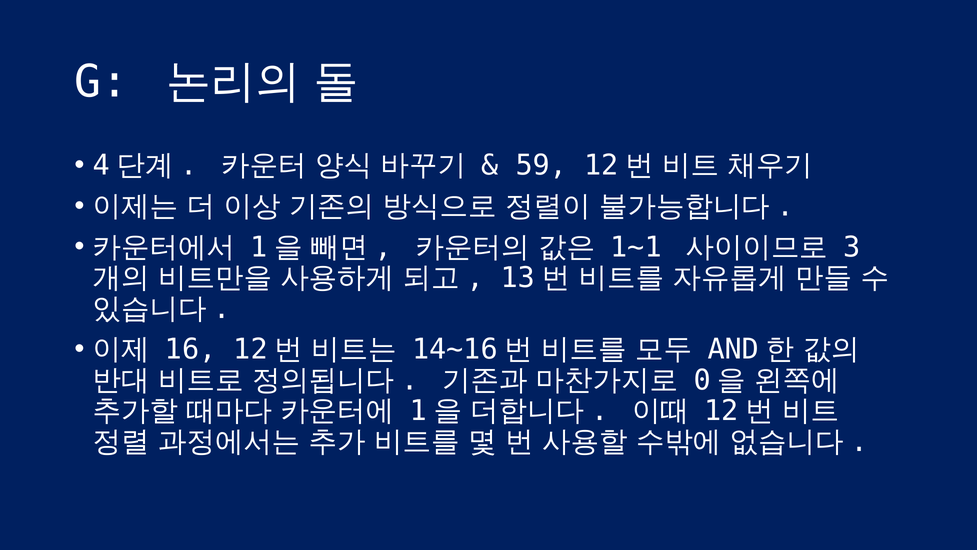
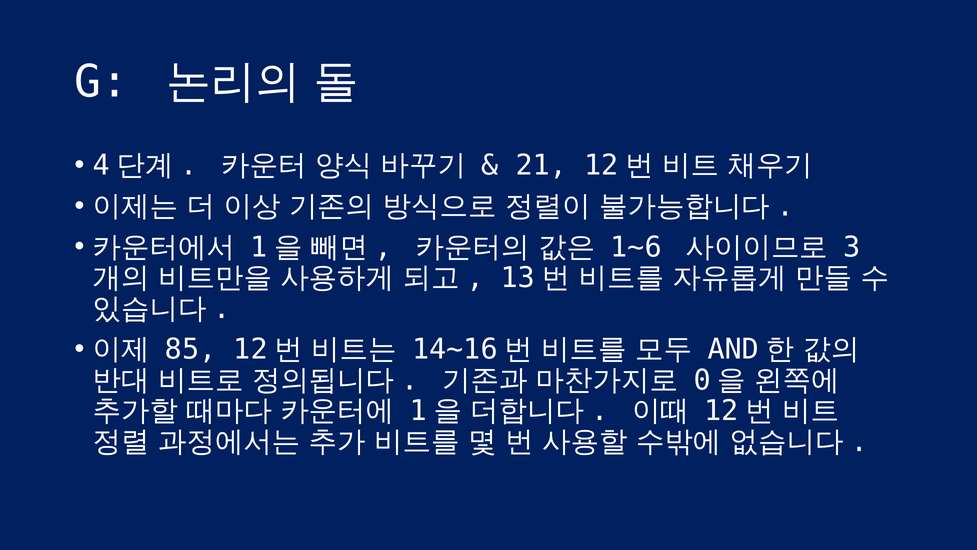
59: 59 -> 21 (541, 165)
1~1: 1~1 -> 1~6 (636, 247)
16: 16 -> 85 (191, 349)
